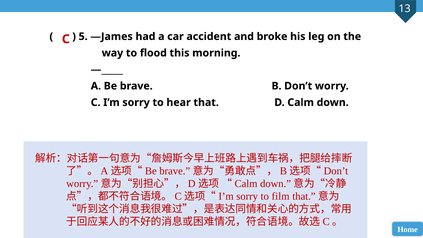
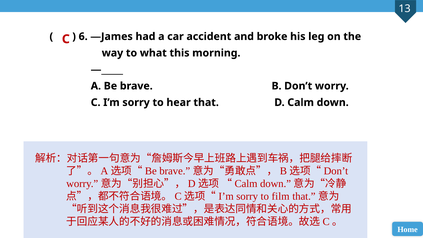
5: 5 -> 6 (83, 36)
flood: flood -> what (153, 53)
